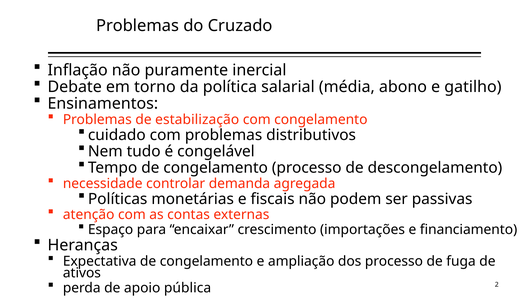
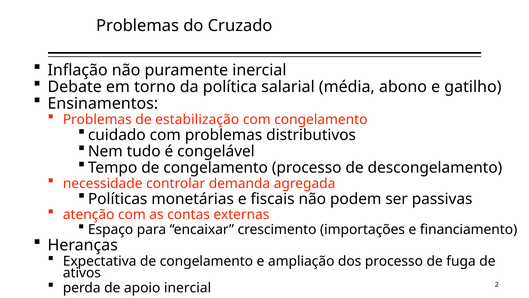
apoio pública: pública -> inercial (188, 287)
